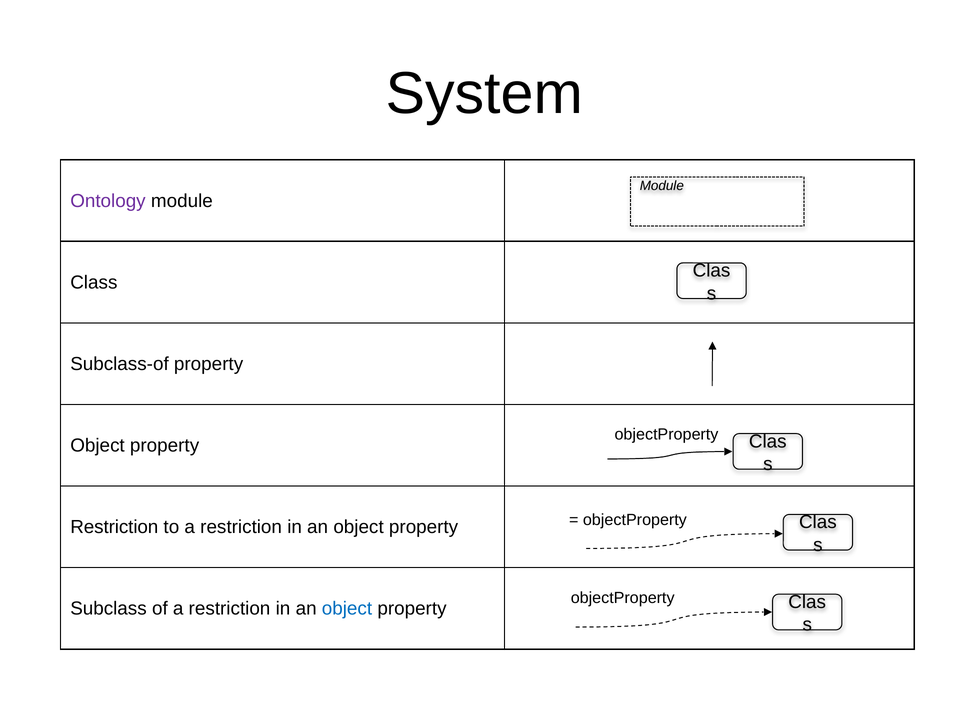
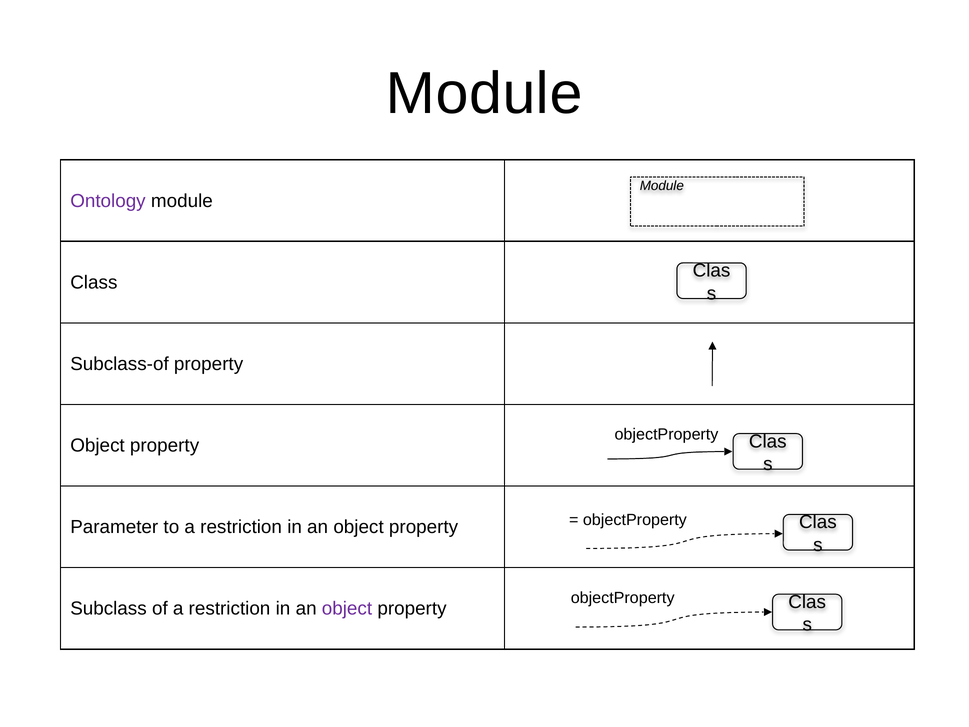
System: System -> Module (484, 94)
Restriction: Restriction -> Parameter (114, 527)
object colour: blue -> purple (347, 609)
